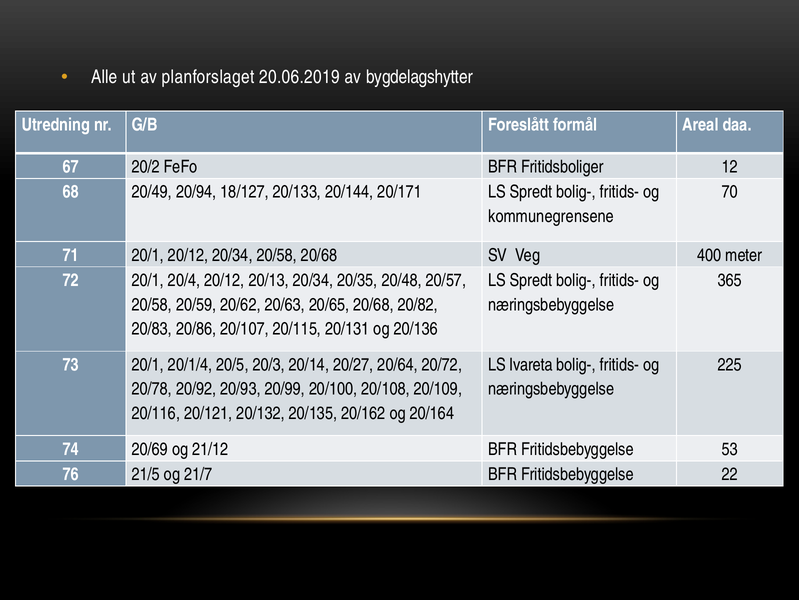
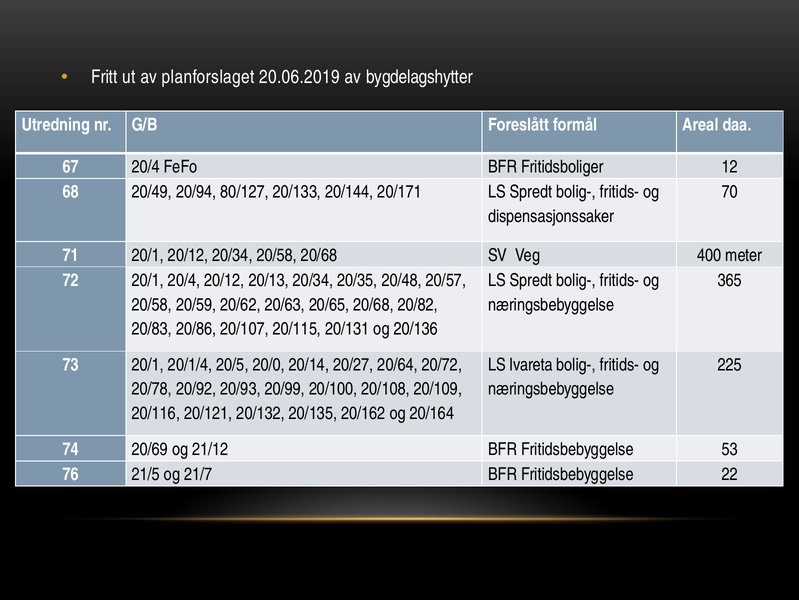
Alle: Alle -> Fritt (104, 77)
67 20/2: 20/2 -> 20/4 (146, 166)
18/127: 18/127 -> 80/127 (245, 192)
kommunegrensene: kommunegrensene -> dispensasjonssaker (551, 216)
20/3: 20/3 -> 20/0 (269, 364)
